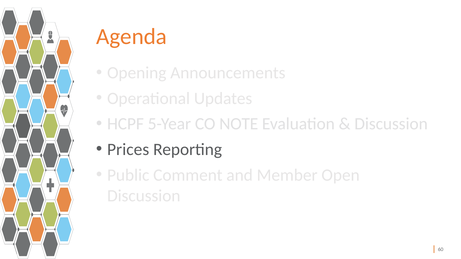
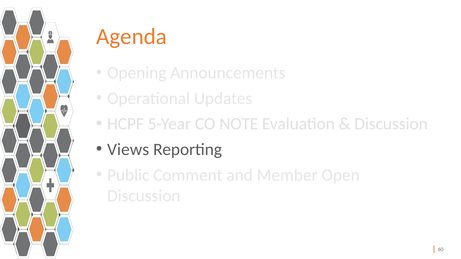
Prices: Prices -> Views (128, 150)
